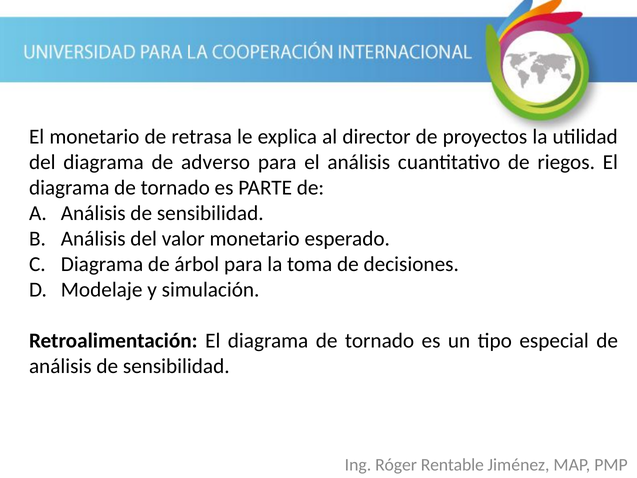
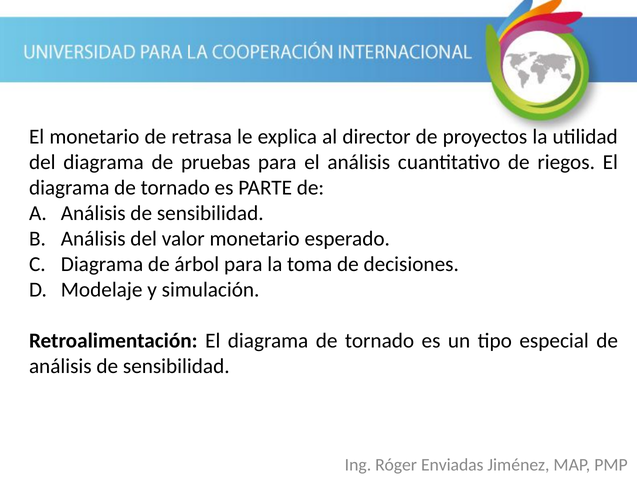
adverso: adverso -> pruebas (216, 162)
Rentable: Rentable -> Enviadas (452, 465)
